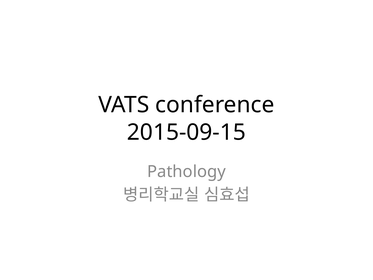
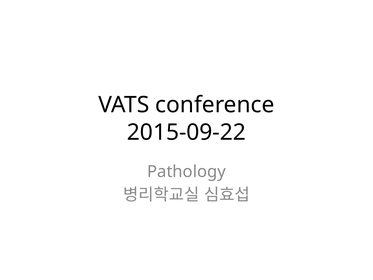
2015-09-15: 2015-09-15 -> 2015-09-22 (186, 132)
